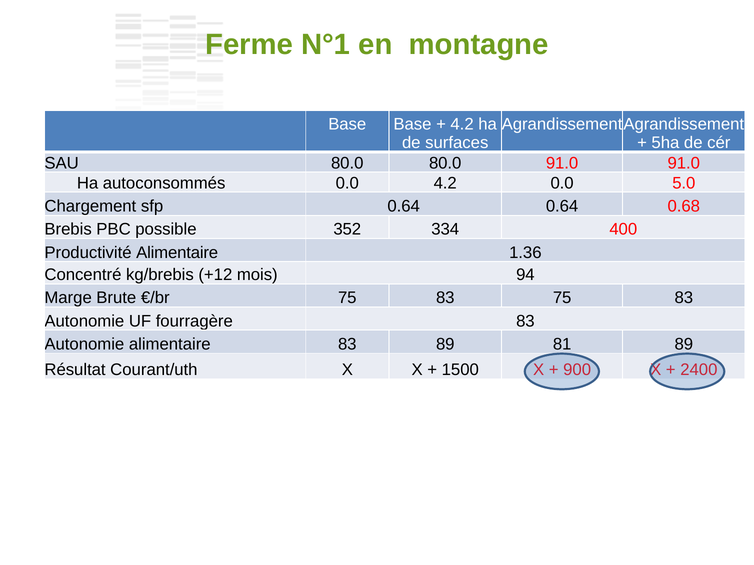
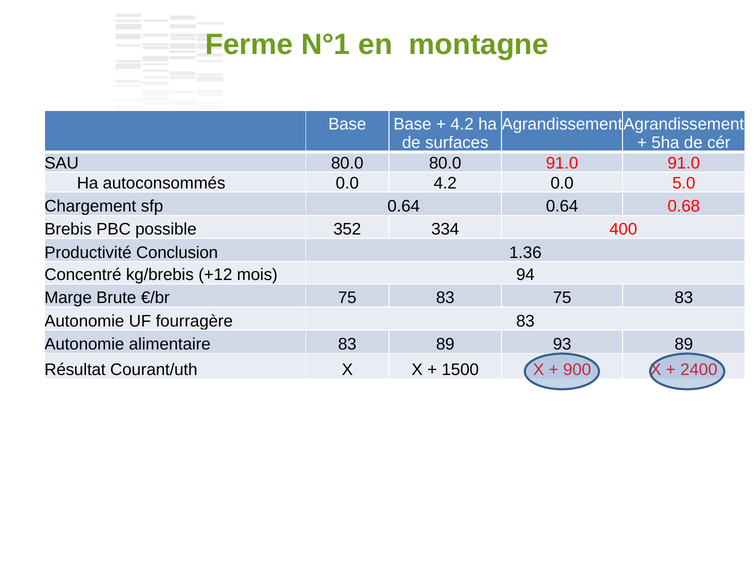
Productivité Alimentaire: Alimentaire -> Conclusion (177, 253)
81: 81 -> 93 (562, 344)
